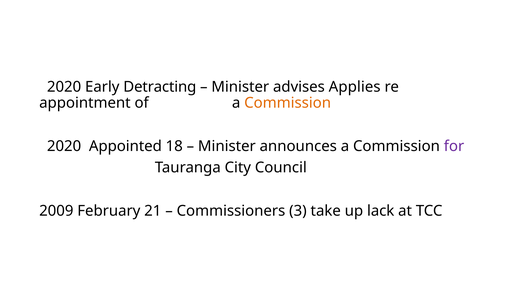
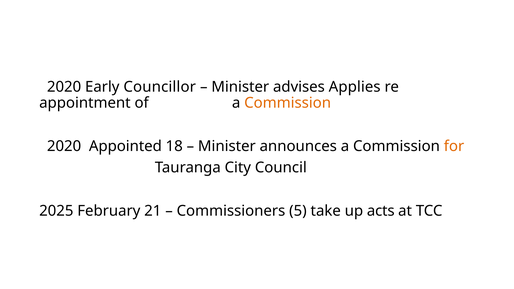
Detracting: Detracting -> Councillor (160, 87)
for colour: purple -> orange (454, 146)
2009: 2009 -> 2025 (56, 211)
3: 3 -> 5 (298, 211)
lack: lack -> acts (381, 211)
